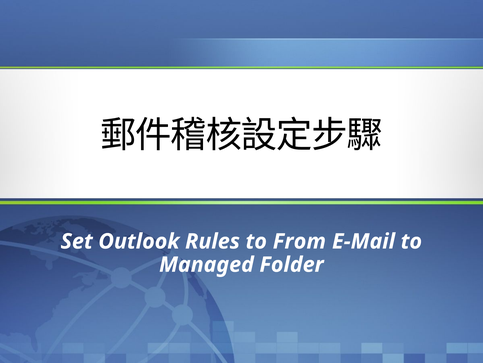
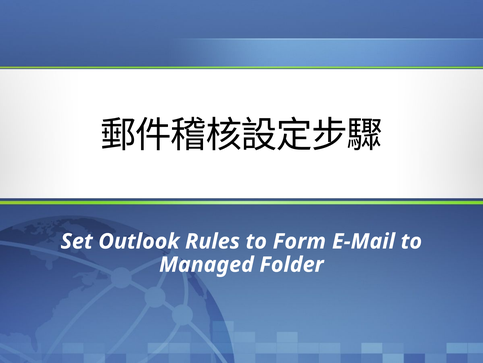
From: From -> Form (299, 241)
